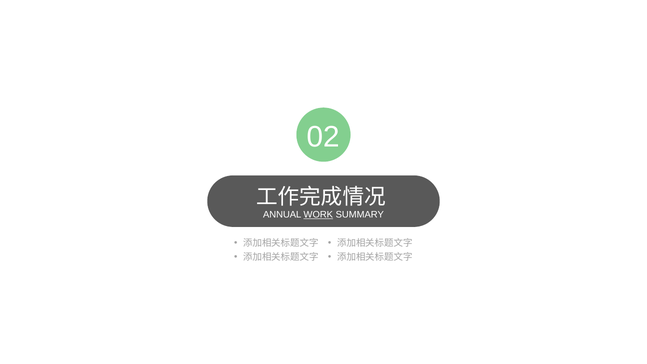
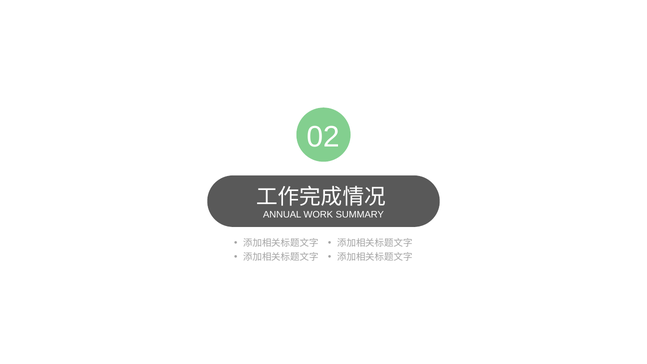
WORK underline: present -> none (318, 215)
